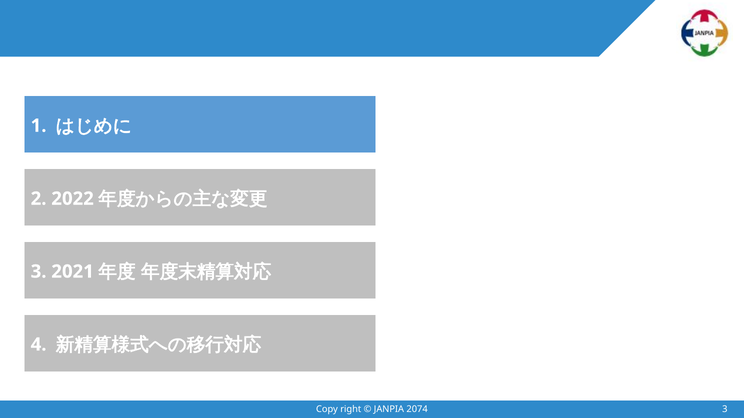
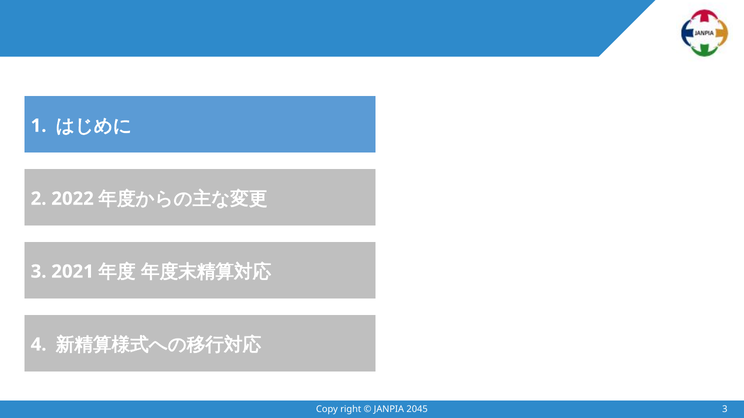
2074: 2074 -> 2045 (417, 410)
